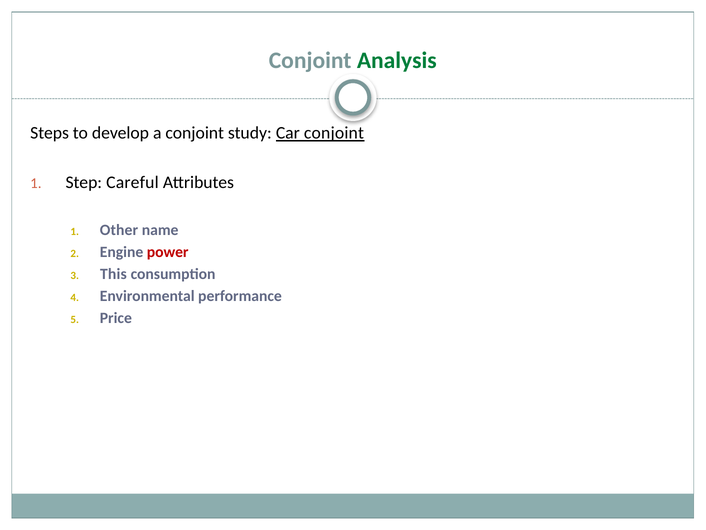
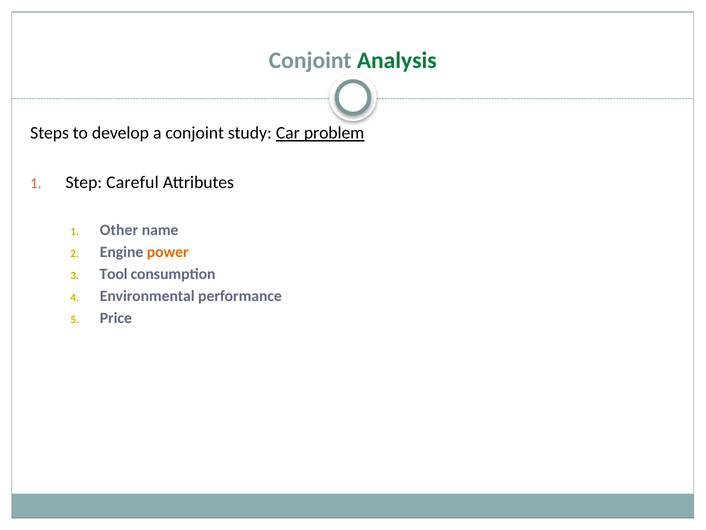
Car conjoint: conjoint -> problem (334, 133)
power colour: red -> orange (168, 252)
This: This -> Tool (114, 274)
